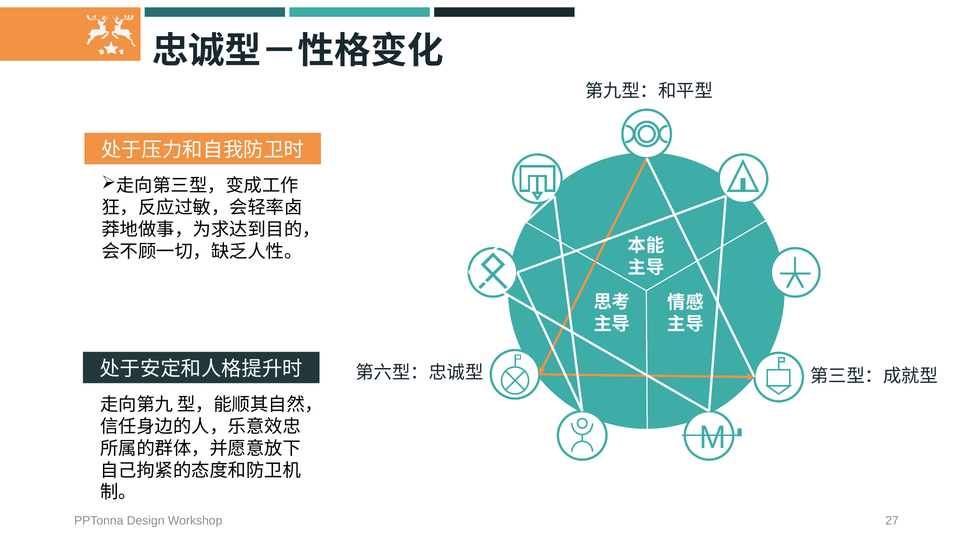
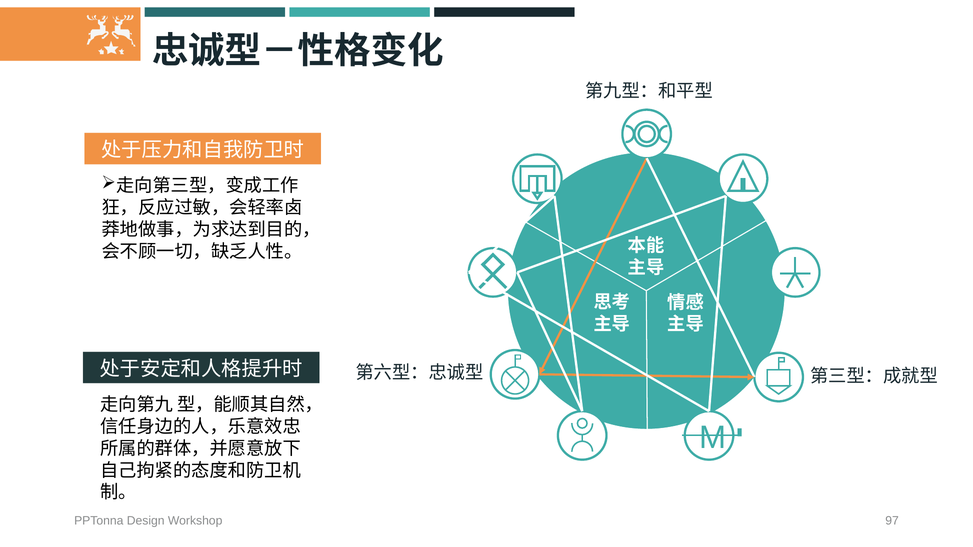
27: 27 -> 97 (892, 521)
